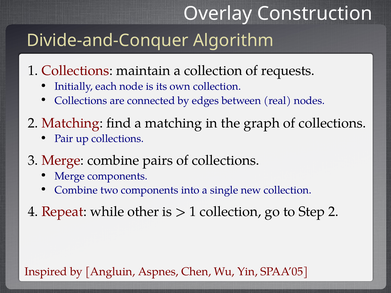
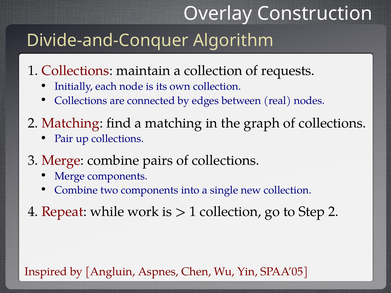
other: other -> work (143, 212)
